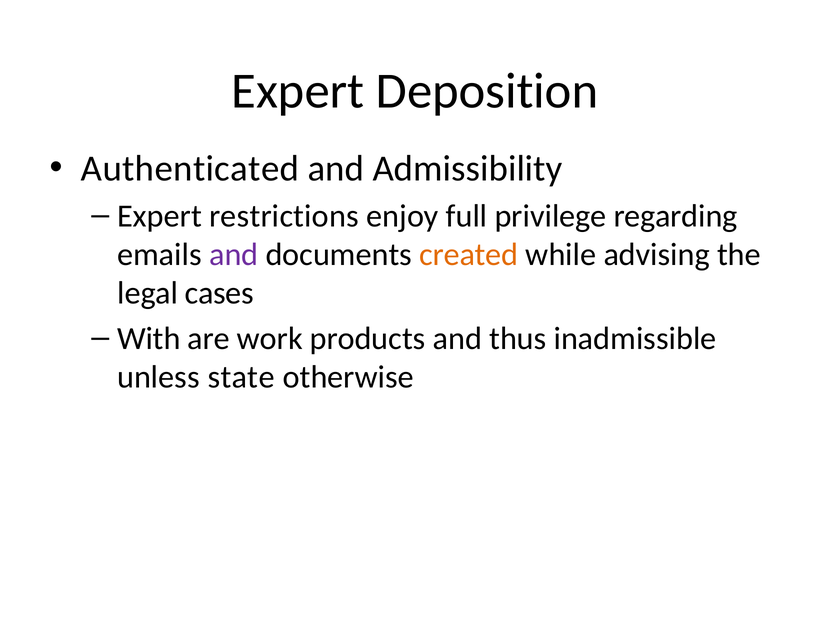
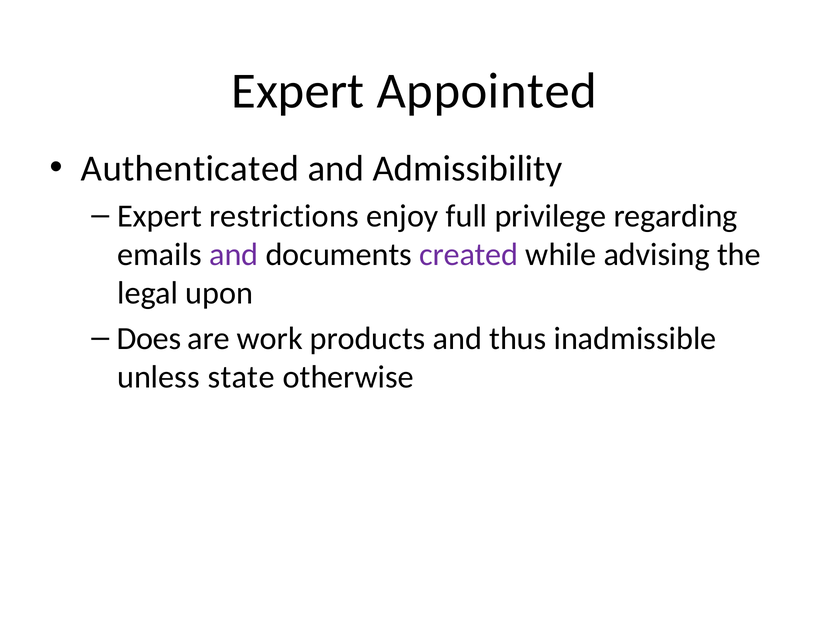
Deposition: Deposition -> Appointed (487, 91)
created colour: orange -> purple (469, 255)
cases: cases -> upon (219, 294)
With: With -> Does (149, 339)
